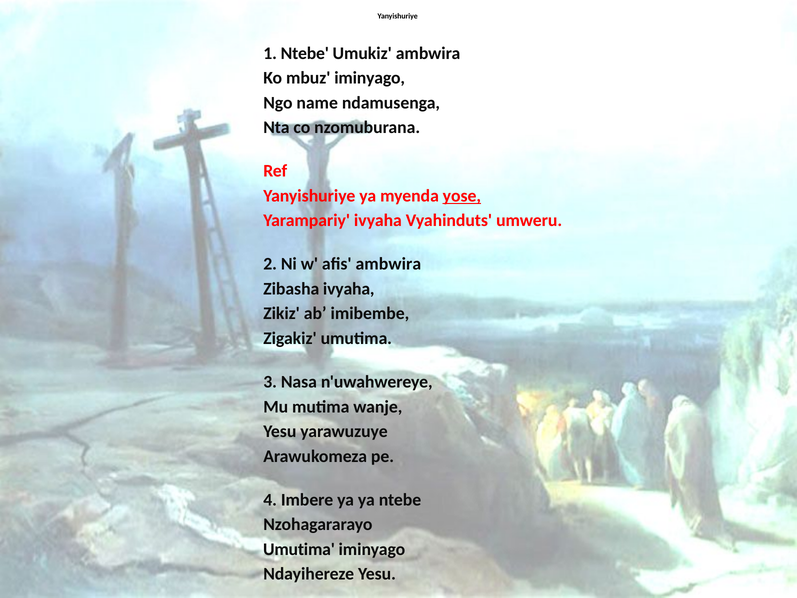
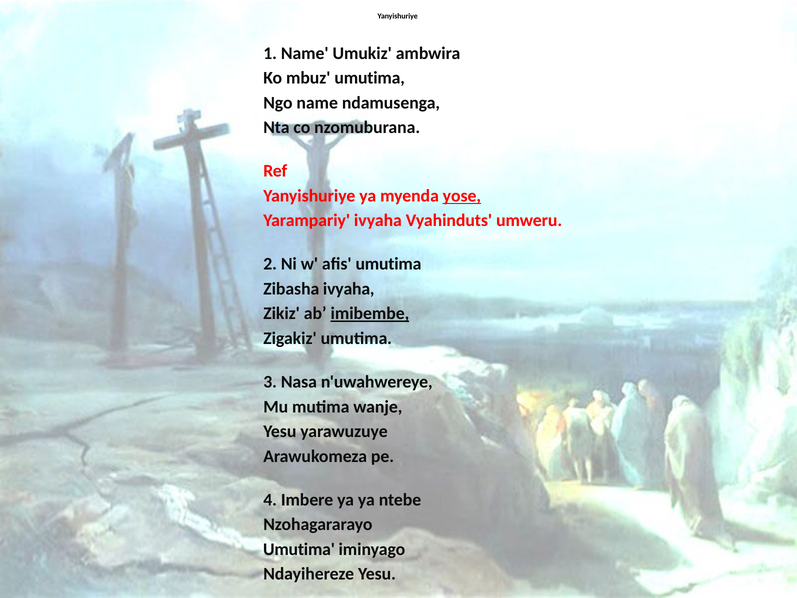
1 Ntebe: Ntebe -> Name (305, 53)
mbuz iminyago: iminyago -> umutima (370, 78)
afis ambwira: ambwira -> umutima (388, 264)
imibembe underline: none -> present (370, 314)
